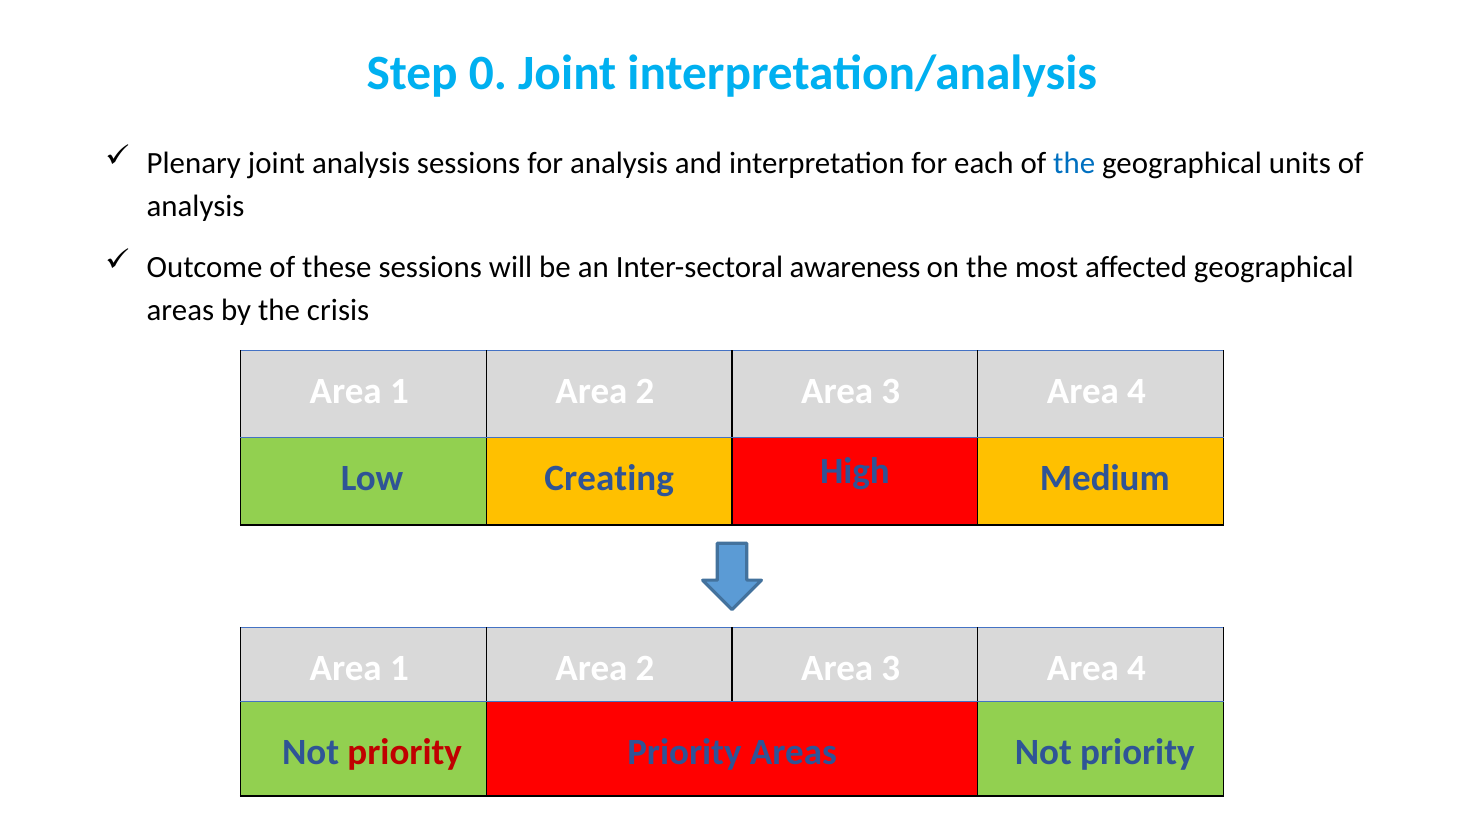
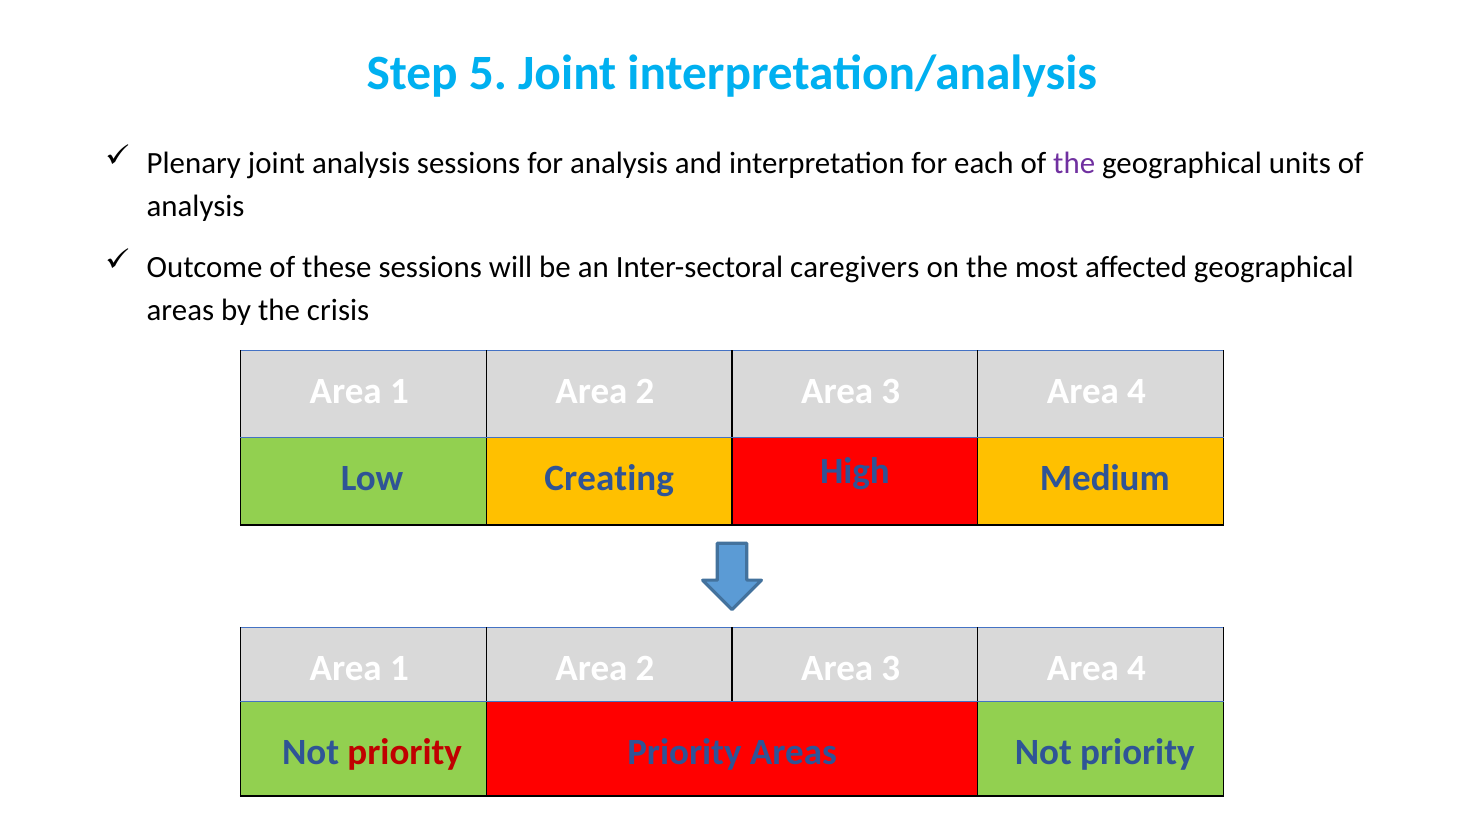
0: 0 -> 5 (488, 73)
the colour: blue -> purple (1074, 164)
awareness: awareness -> caregivers (855, 267)
